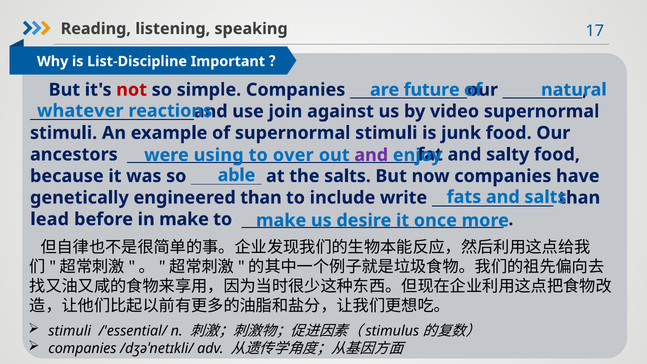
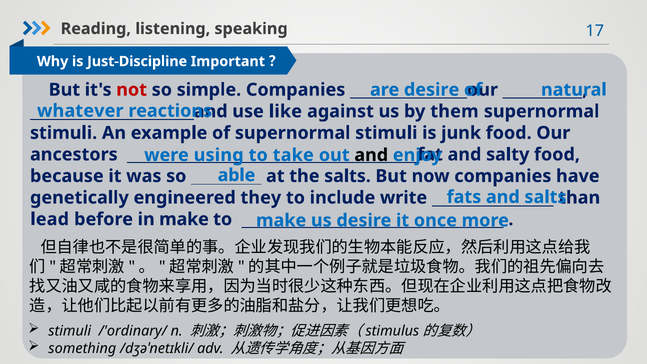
List-Discipline: List-Discipline -> Just-Discipline (137, 61)
are future: future -> desire (432, 90)
join: join -> like (285, 111)
video: video -> them (454, 111)
over: over -> take (293, 155)
and colour: purple -> black (371, 155)
engineered than: than -> they (261, 198)
/'essential/: /'essential/ -> /'ordinary/ (133, 331)
companies: companies -> something (82, 348)
